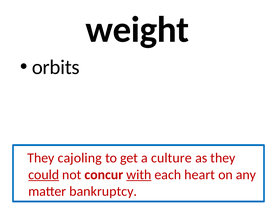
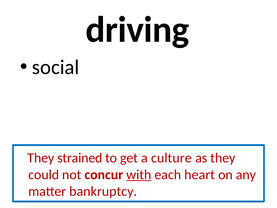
weight: weight -> driving (137, 30)
orbits: orbits -> social (56, 67)
cajoling: cajoling -> strained (80, 158)
could underline: present -> none (44, 174)
